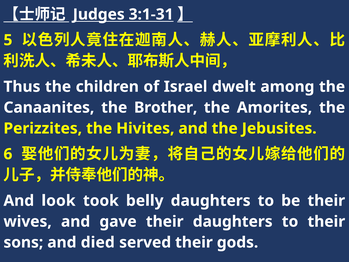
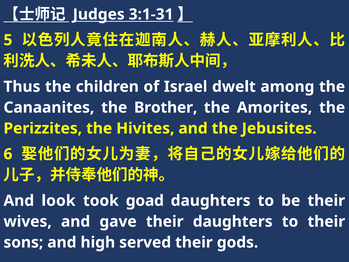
belly: belly -> goad (145, 201)
died: died -> high (98, 242)
